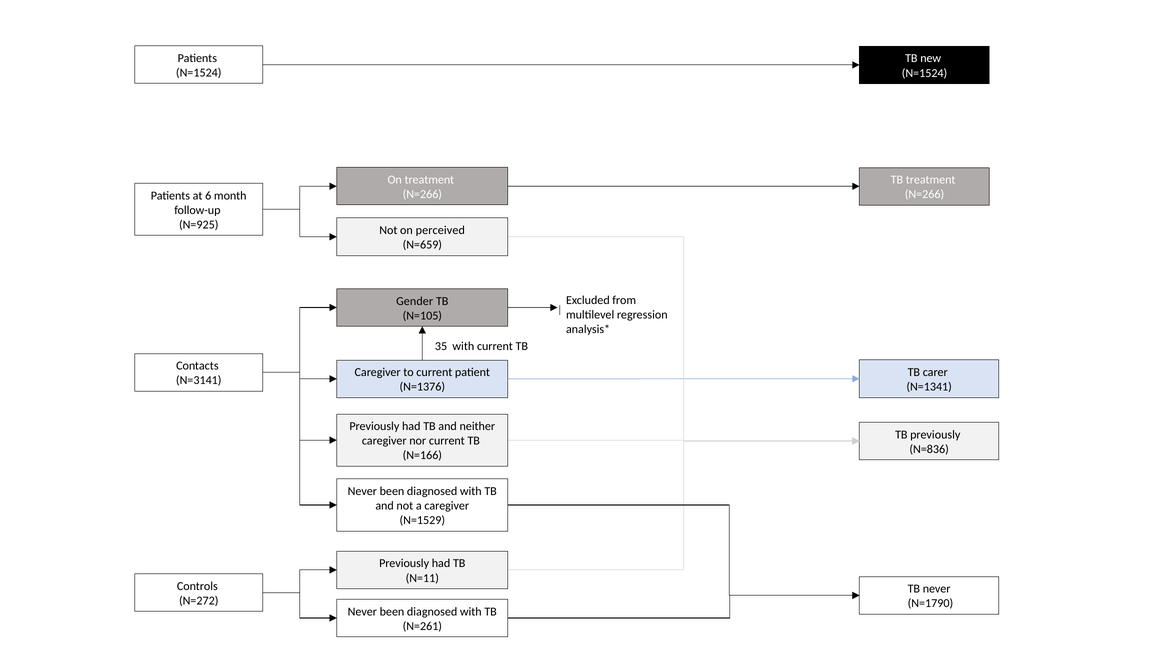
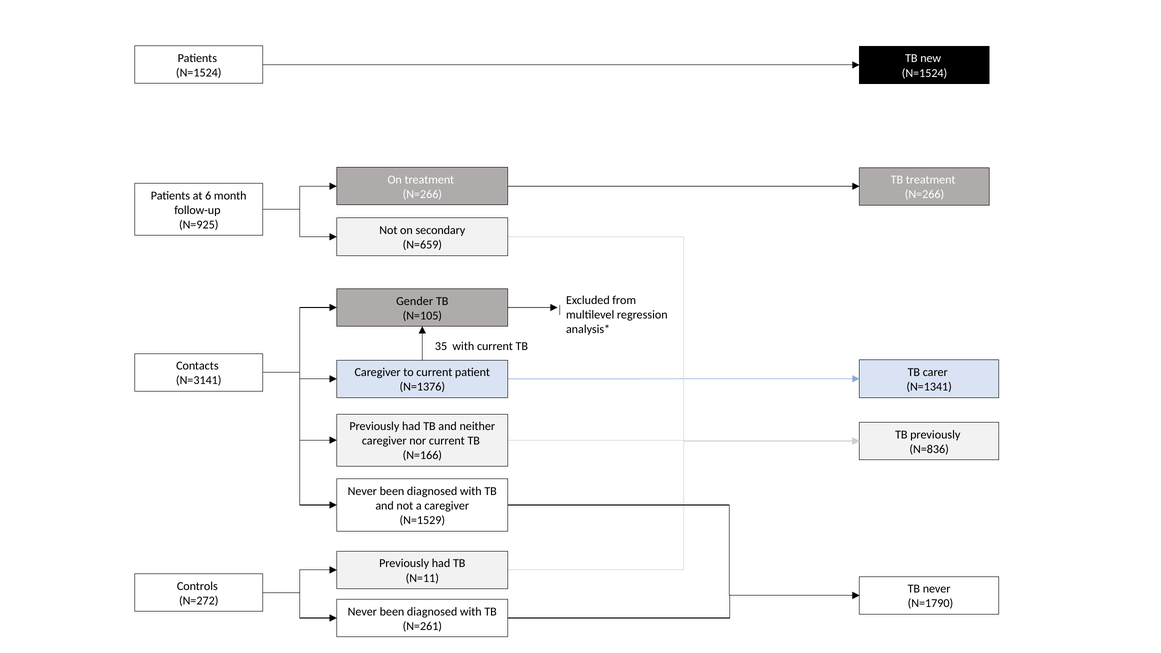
perceived: perceived -> secondary (440, 230)
